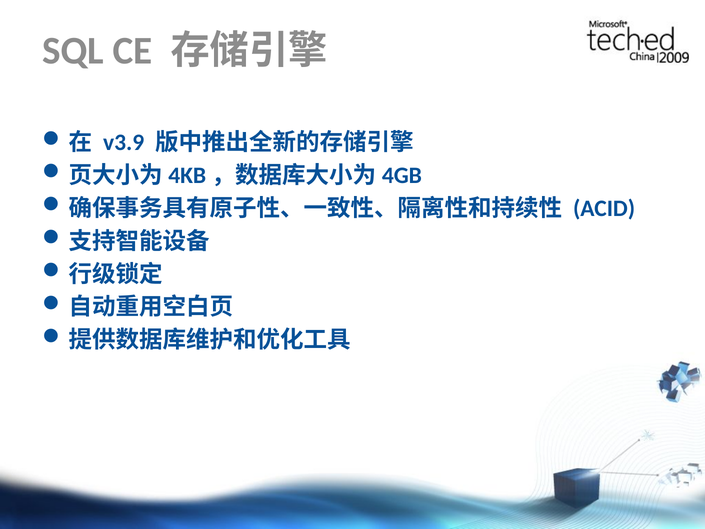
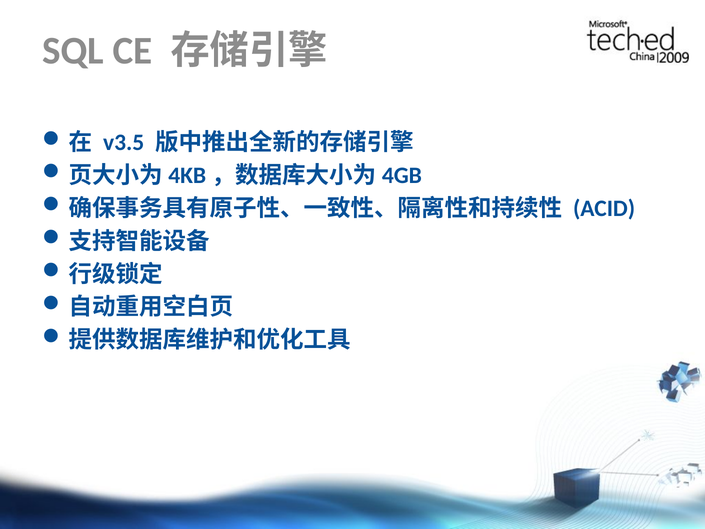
v3.9: v3.9 -> v3.5 (124, 143)
